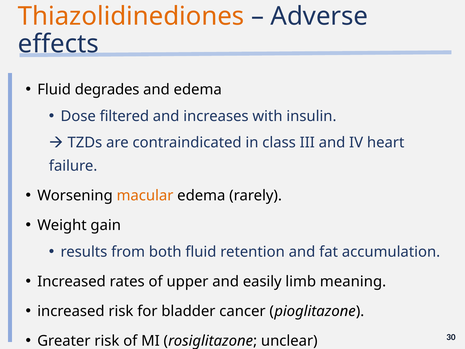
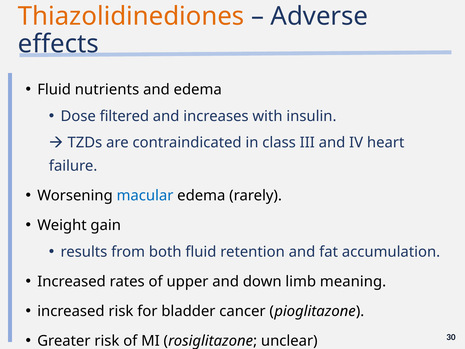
degrades: degrades -> nutrients (107, 90)
macular colour: orange -> blue (145, 196)
easily: easily -> down (262, 281)
